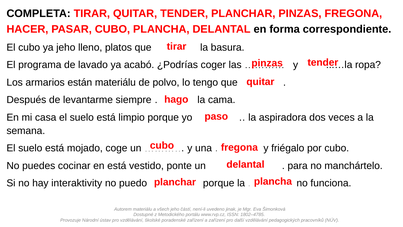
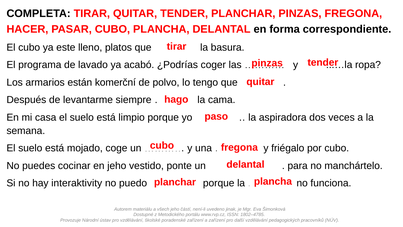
ya jeho: jeho -> este (66, 47)
están materiálu: materiálu -> komerční (115, 82)
en está: está -> jeho (117, 166)
